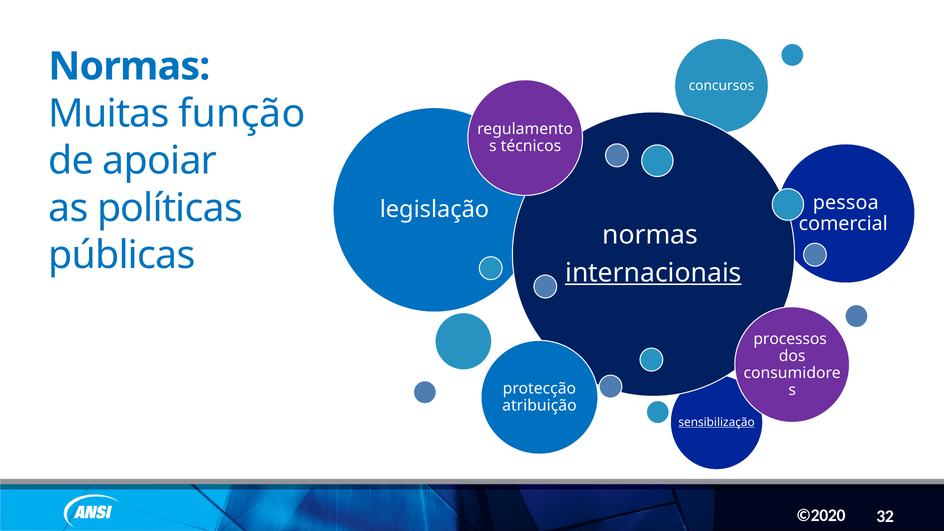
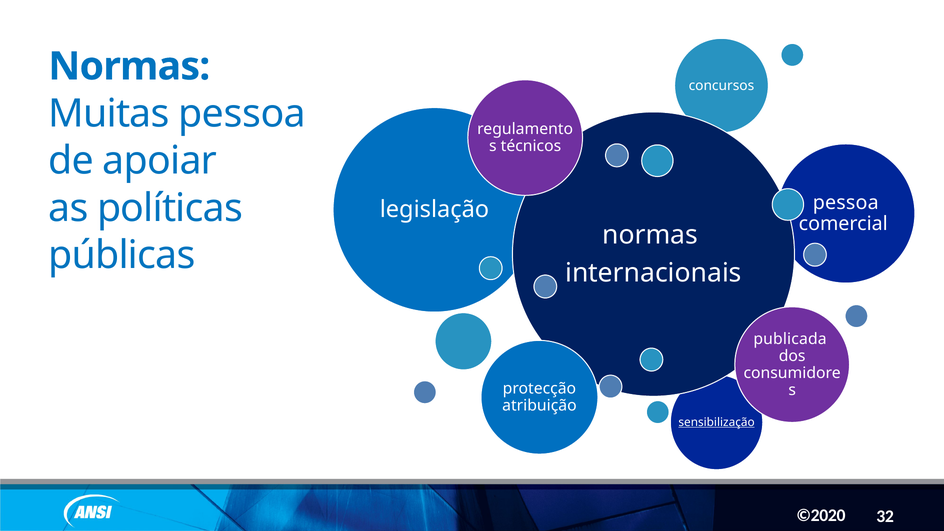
Muitas função: função -> pessoa (242, 114)
internacionais underline: present -> none (653, 273)
processos: processos -> publicada (790, 339)
